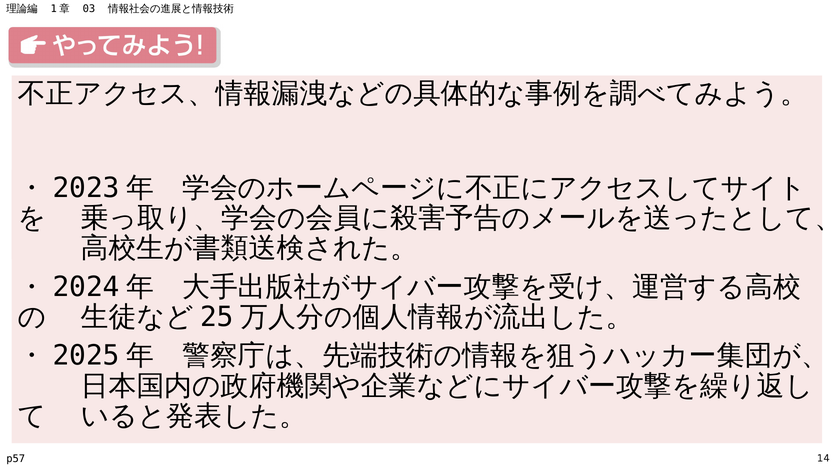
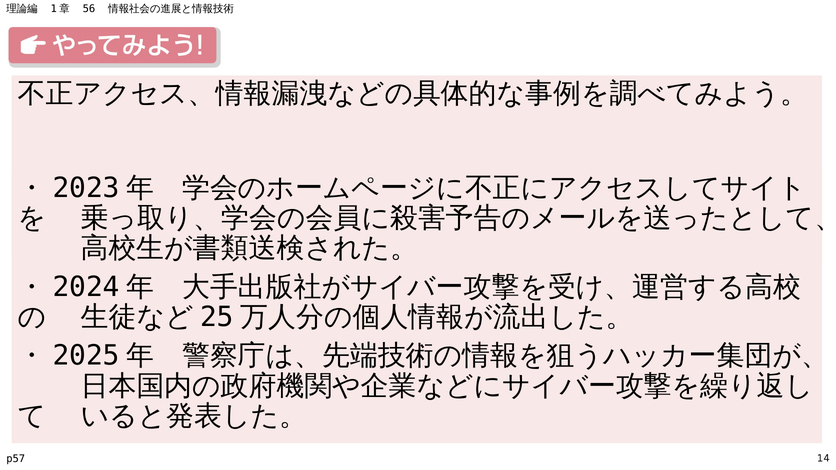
03: 03 -> 56 (89, 9)
